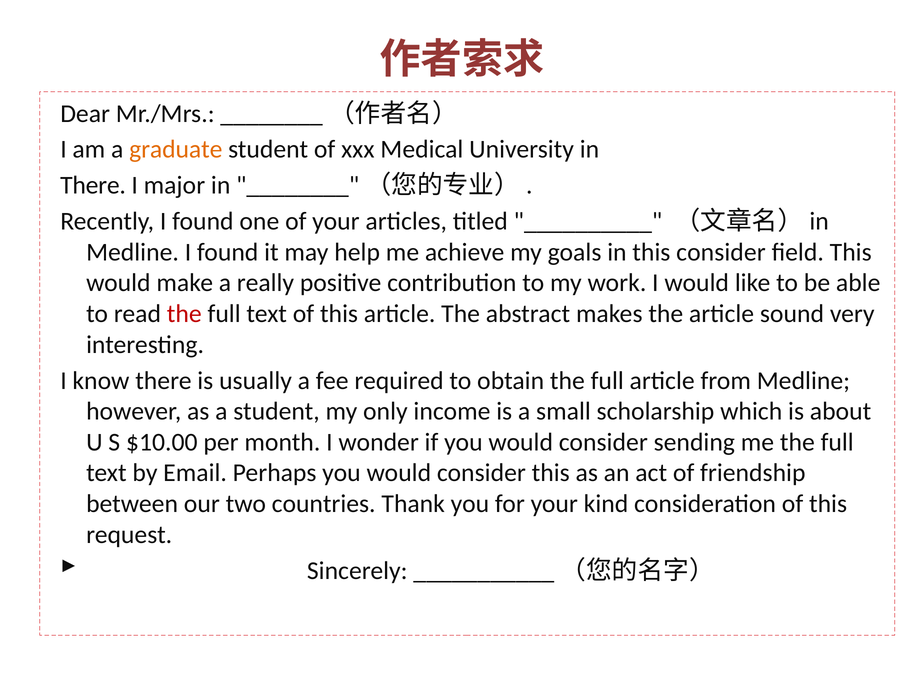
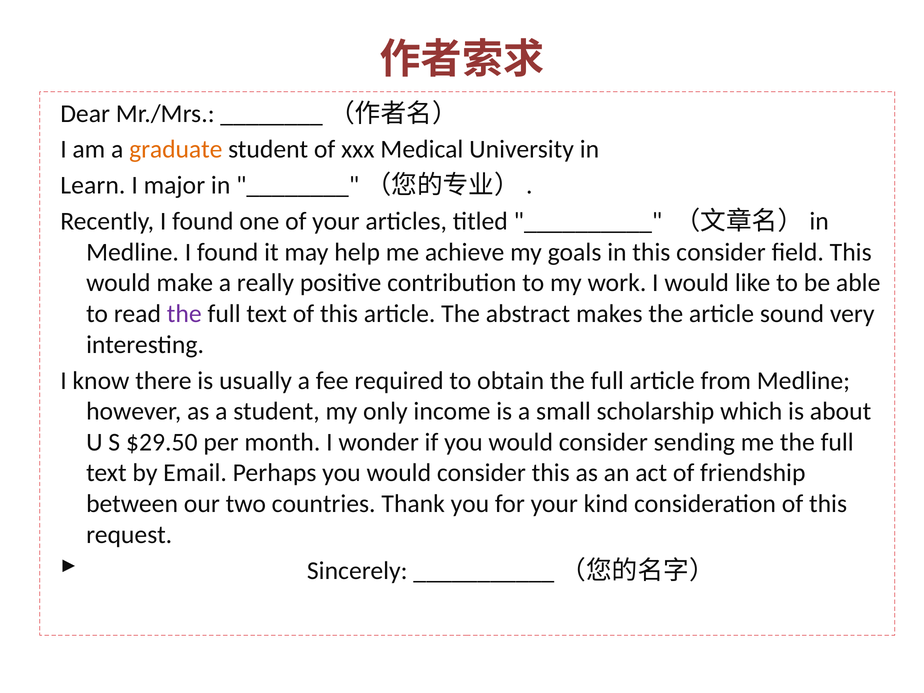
There: There -> Learn (93, 185)
the colour: red -> purple (184, 314)
$10.00: $10.00 -> $29.50 (162, 442)
